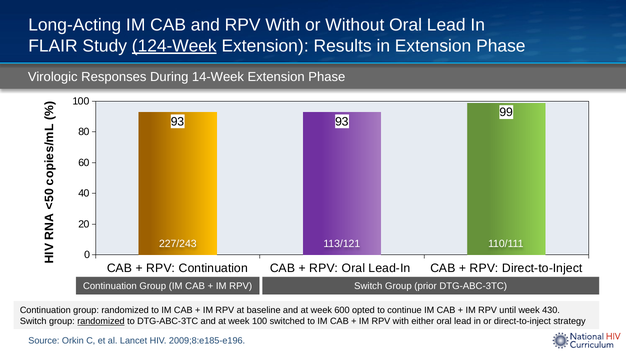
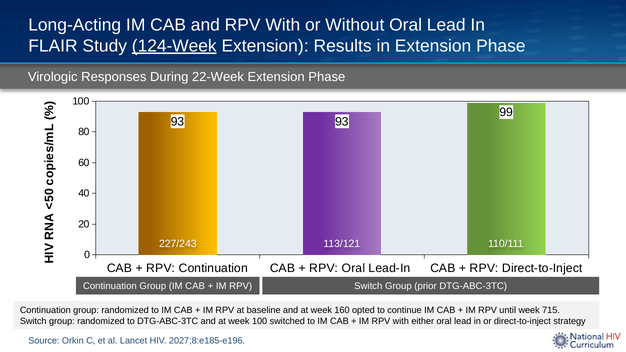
14-Week: 14-Week -> 22-Week (218, 77)
600: 600 -> 160 (342, 310)
430: 430 -> 715 (551, 310)
randomized underline: present -> none (101, 321)
2009;8:e185-e196: 2009;8:e185-e196 -> 2027;8:e185-e196 (207, 341)
